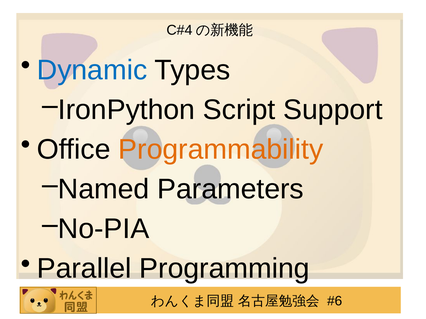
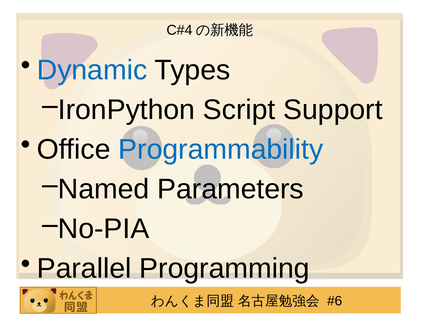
Programmability colour: orange -> blue (221, 150)
